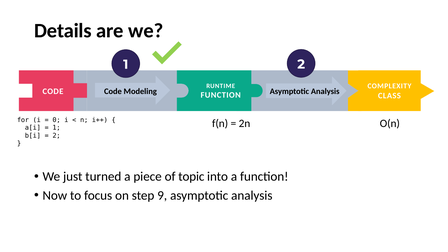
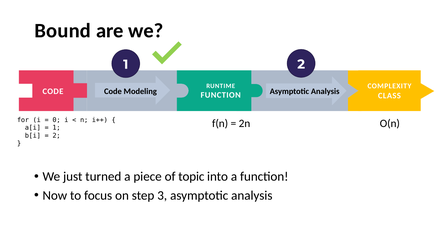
Details: Details -> Bound (63, 31)
9: 9 -> 3 (162, 195)
